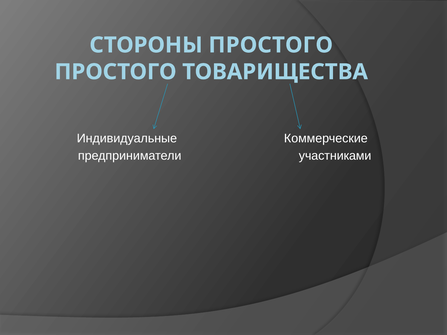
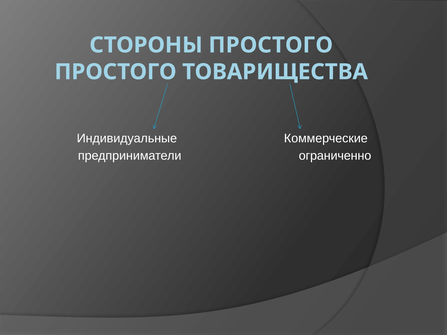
участниками: участниками -> ограниченно (335, 156)
